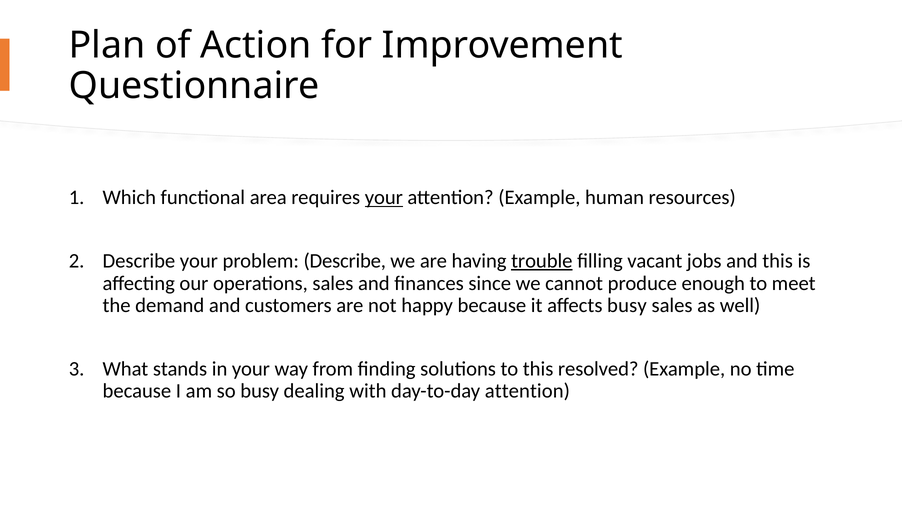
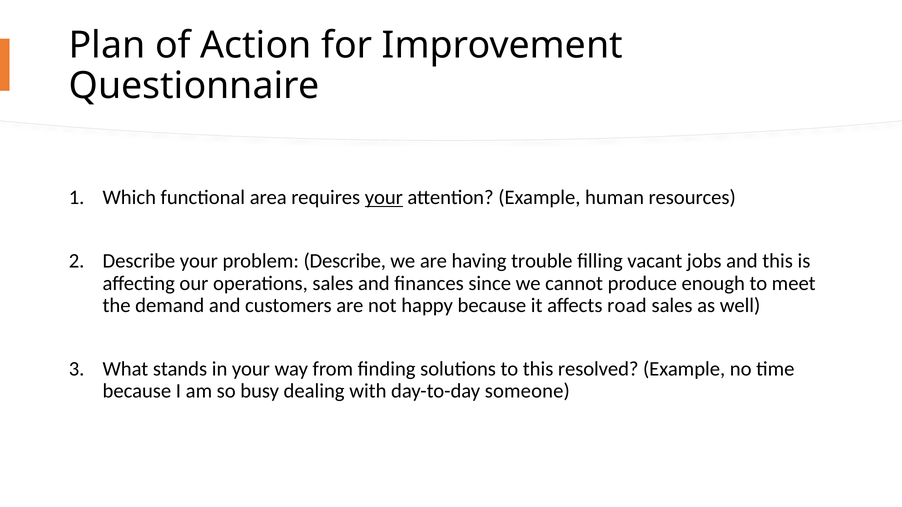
trouble underline: present -> none (542, 261)
affects busy: busy -> road (627, 306)
day-to-day attention: attention -> someone (527, 391)
